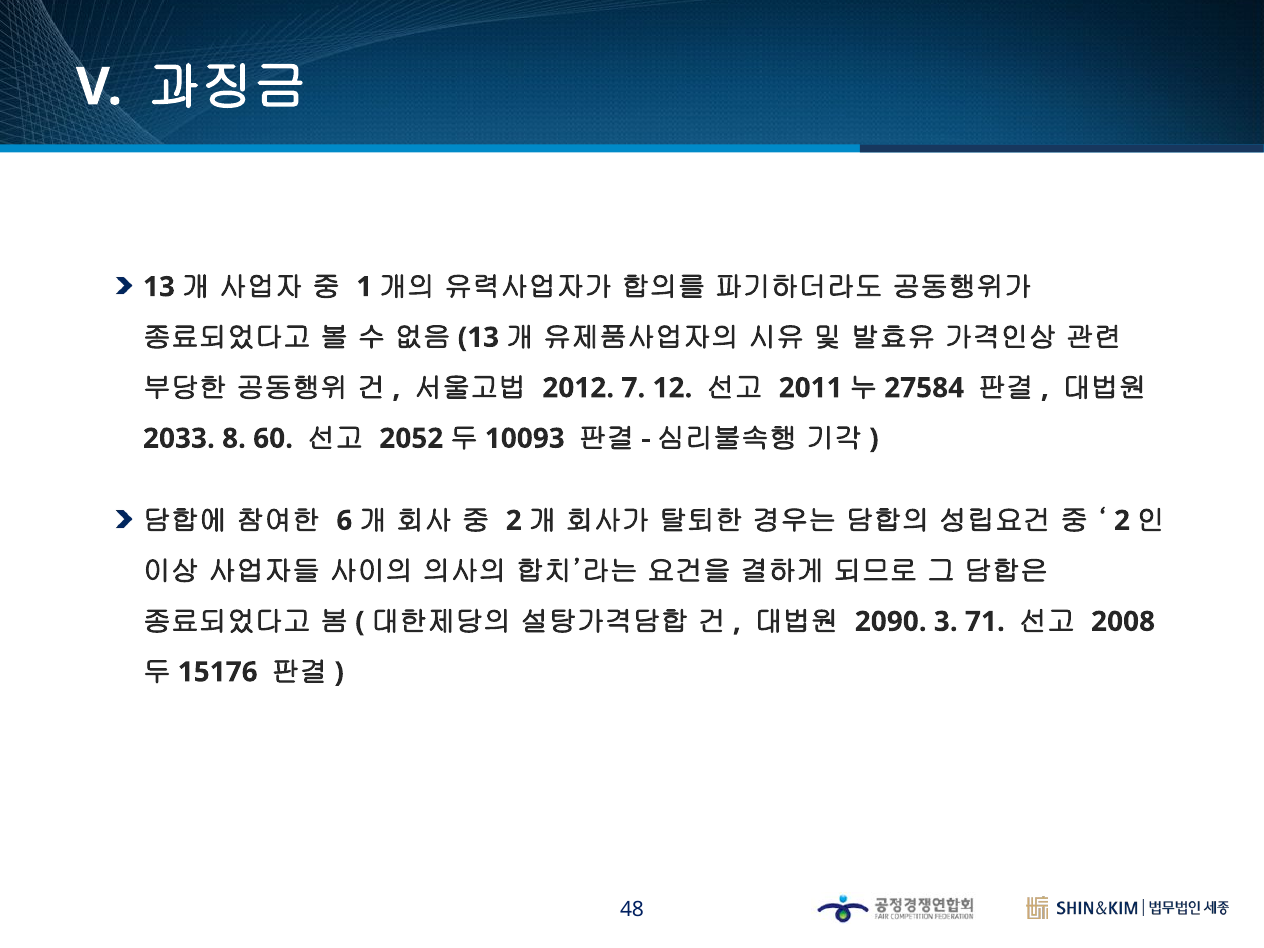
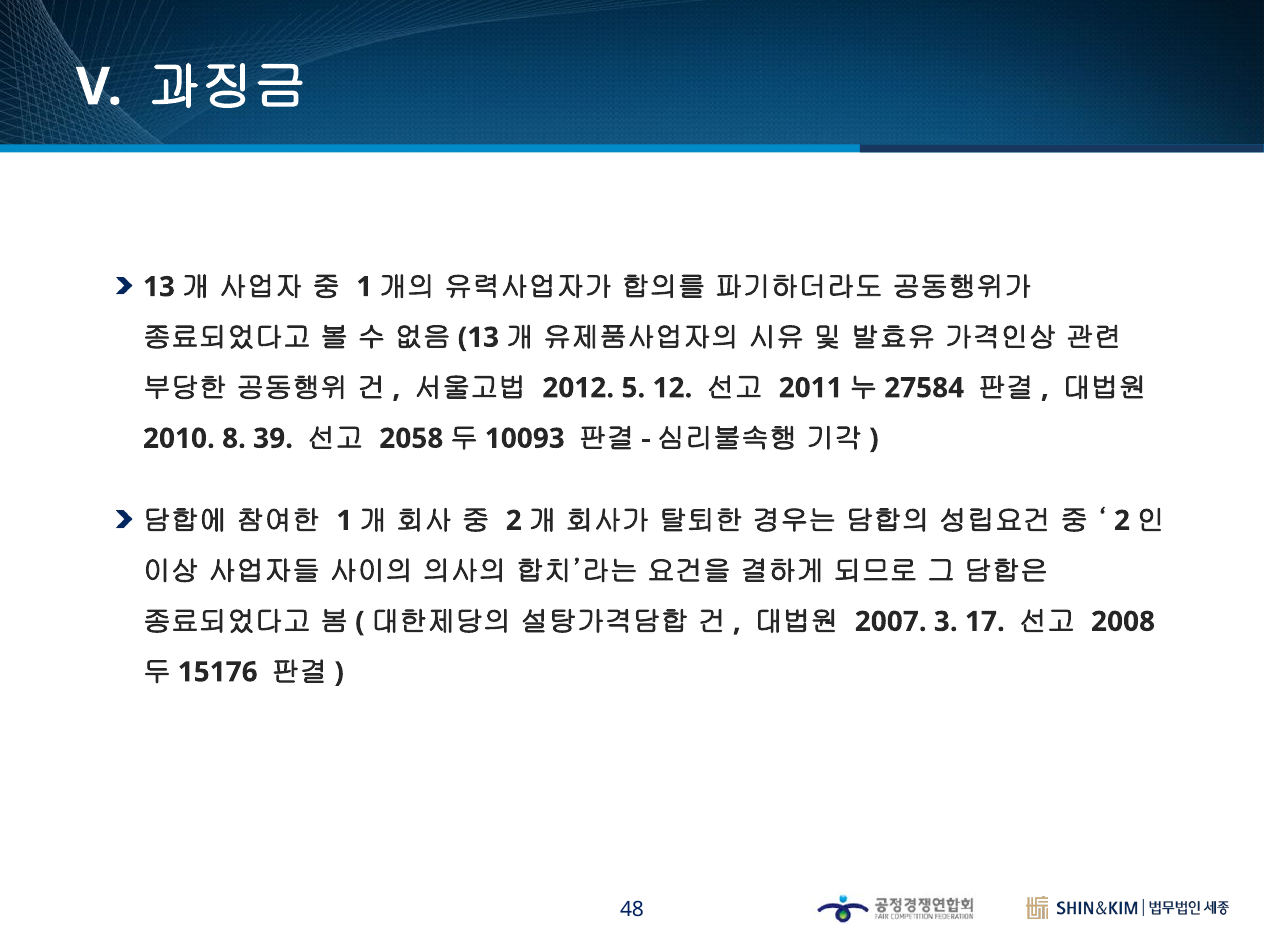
7: 7 -> 5 (633, 388)
2033: 2033 -> 2010 (179, 439)
60: 60 -> 39 (273, 439)
2052: 2052 -> 2058 (411, 439)
6: 6 -> 1 (344, 521)
2090: 2090 -> 2007 (891, 622)
71: 71 -> 17 (985, 622)
